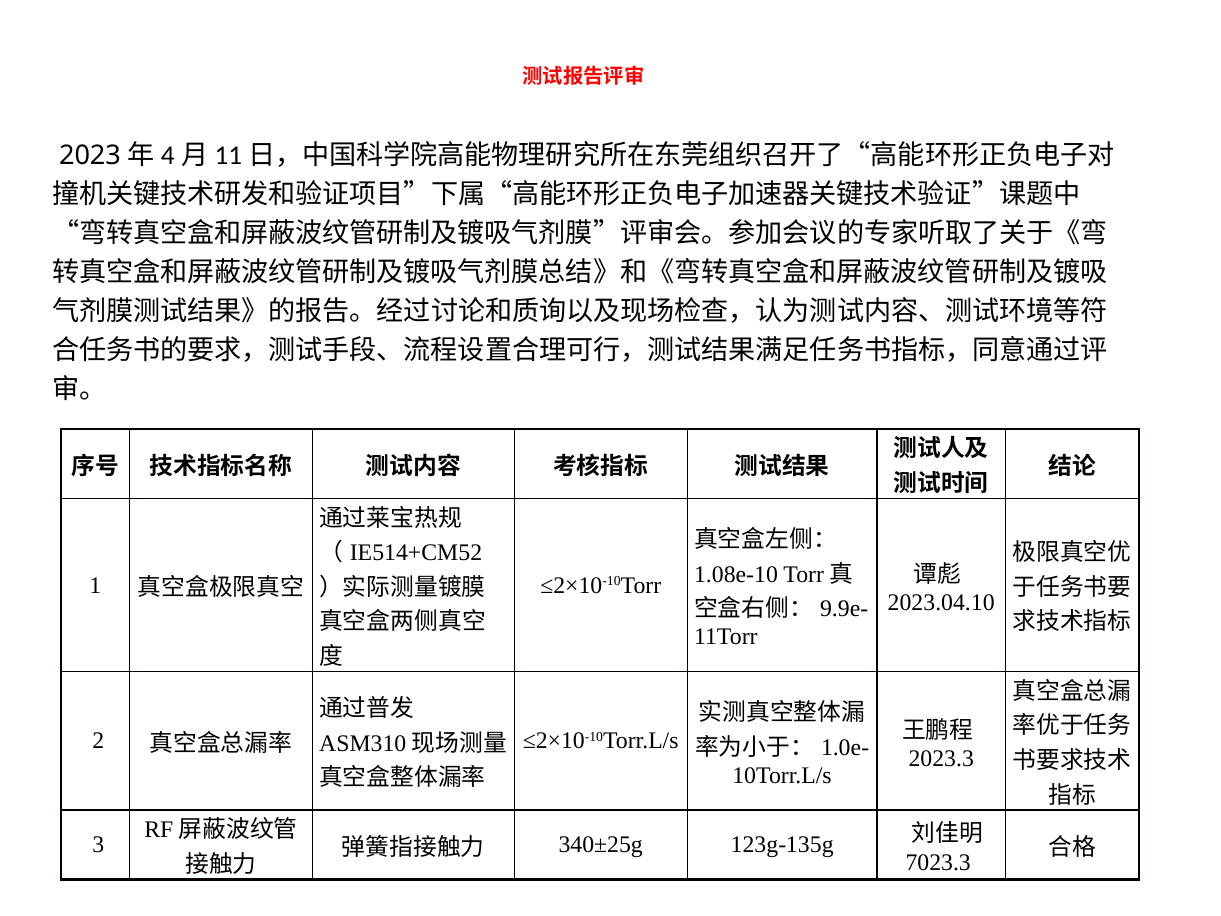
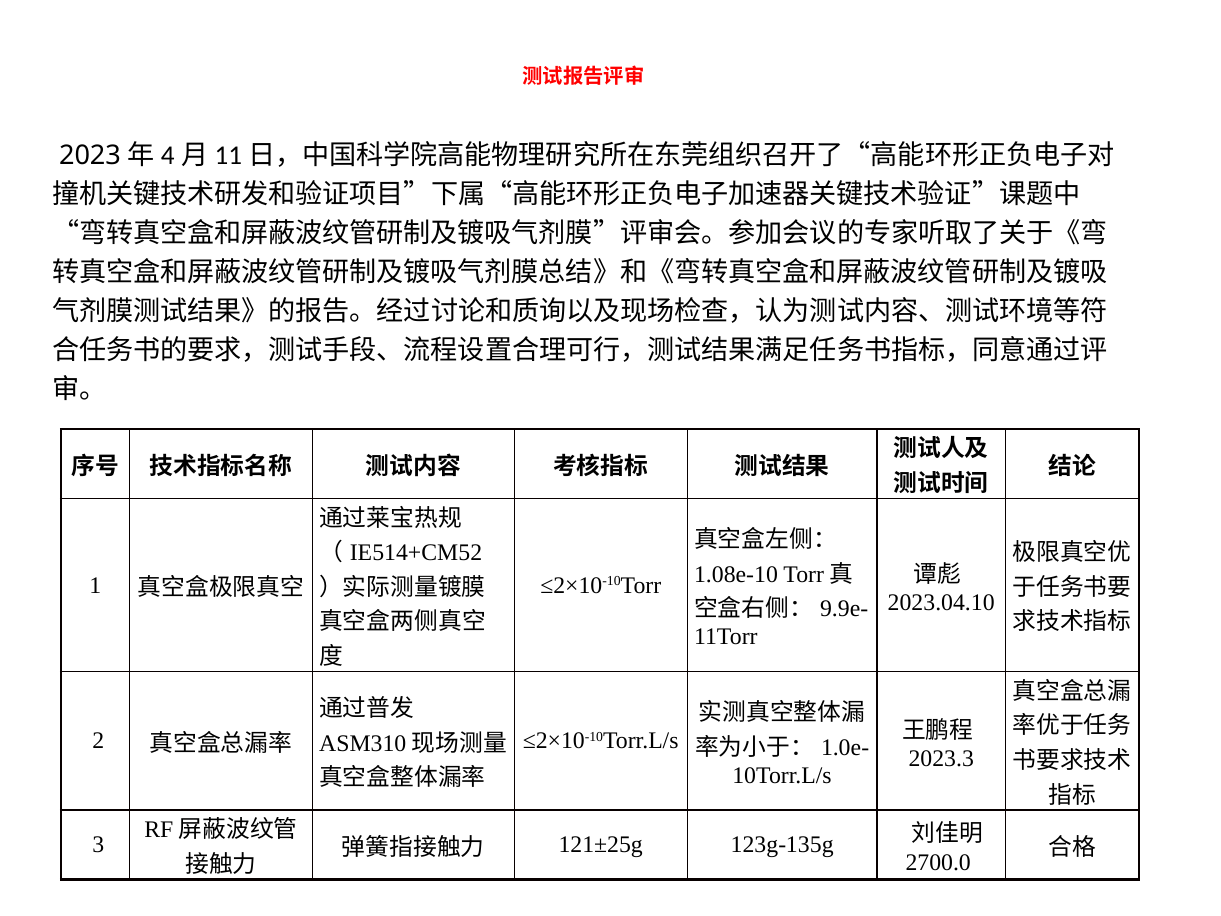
340±25g: 340±25g -> 121±25g (601, 845)
7023.3: 7023.3 -> 2700.0 (938, 862)
